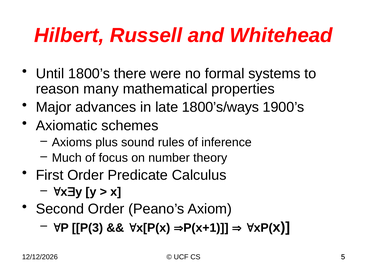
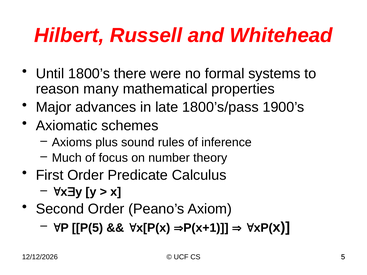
1800’s/ways: 1800’s/ways -> 1800’s/pass (220, 107)
P(3: P(3 -> P(5 (87, 228)
